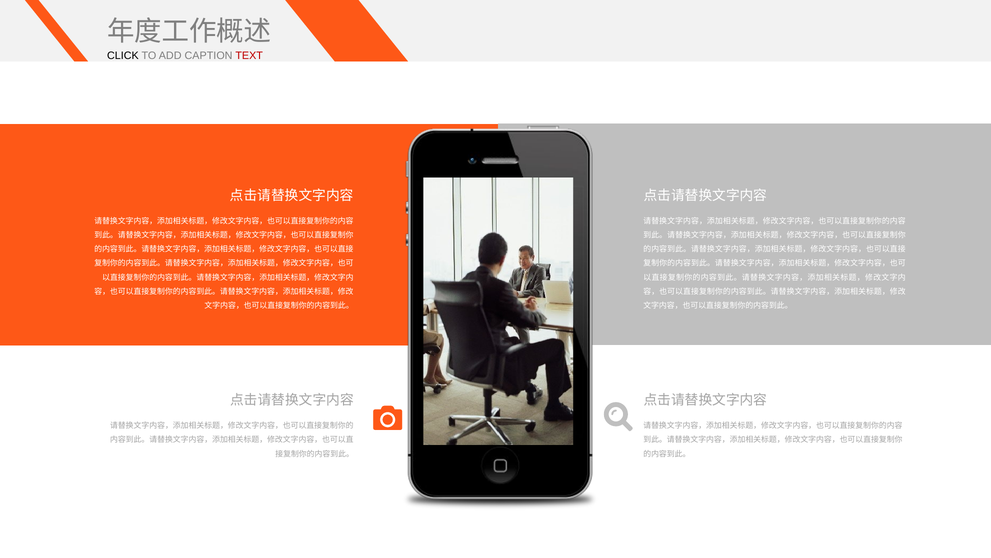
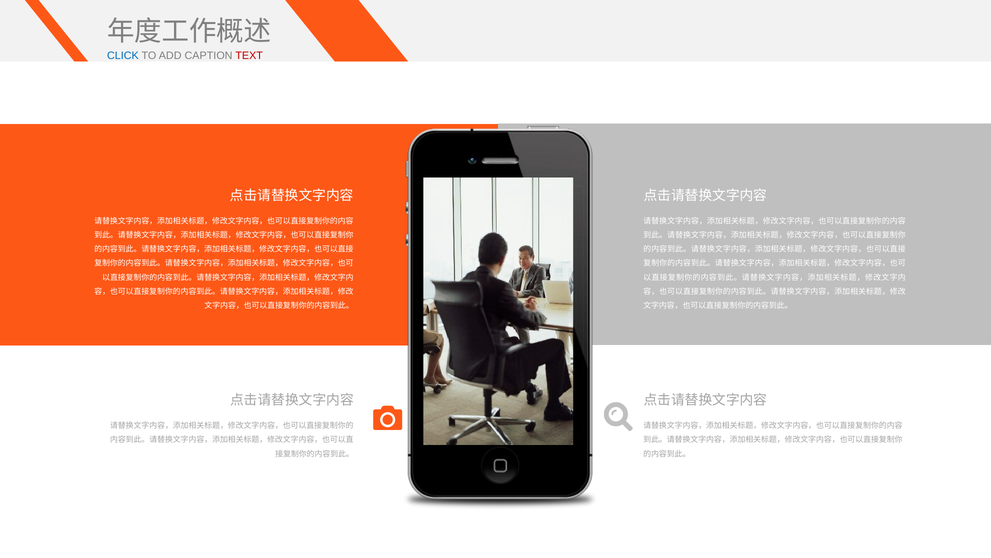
CLICK colour: black -> blue (123, 56)
